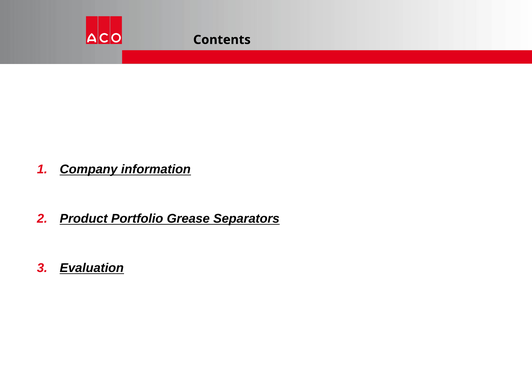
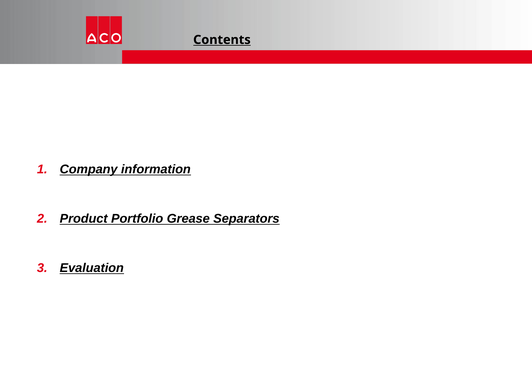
Contents underline: none -> present (222, 40)
